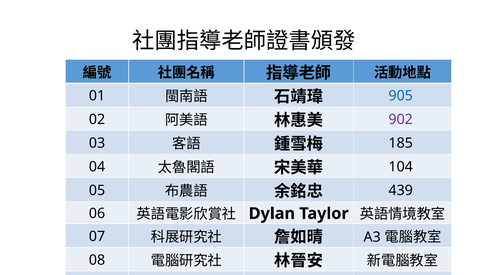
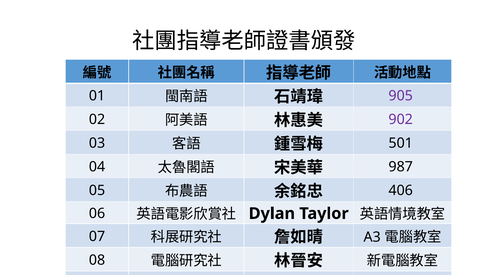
905 colour: blue -> purple (401, 96)
185: 185 -> 501 (401, 143)
104: 104 -> 987 (401, 167)
439: 439 -> 406 (401, 190)
